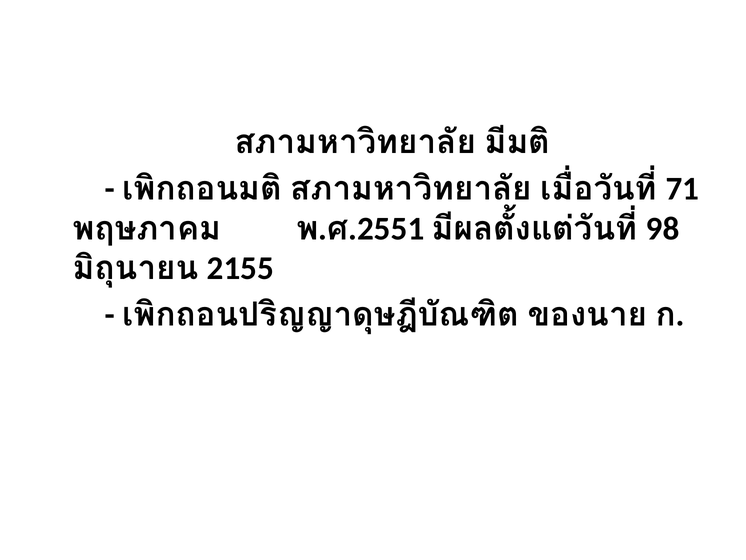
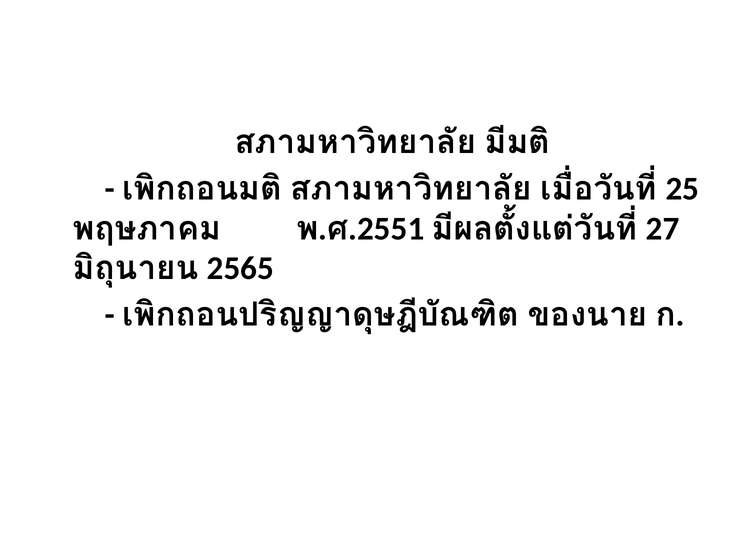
71: 71 -> 25 (682, 189)
98: 98 -> 27 (663, 228)
2155: 2155 -> 2565 (240, 268)
